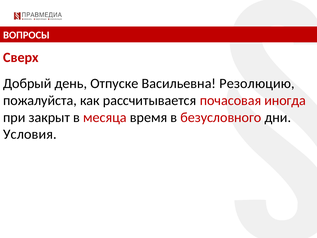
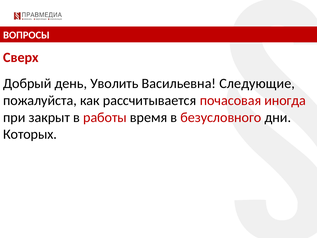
Отпуске: Отпуске -> Уволить (114, 83)
Резолюцию: Резолюцию -> Следующие (257, 83)
месяца: месяца -> работы (105, 117)
Условия: Условия -> Которых (30, 134)
